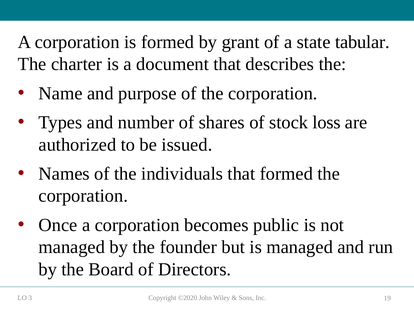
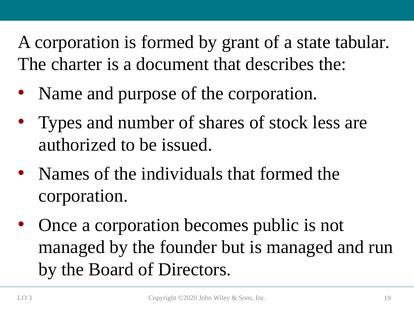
loss: loss -> less (326, 122)
